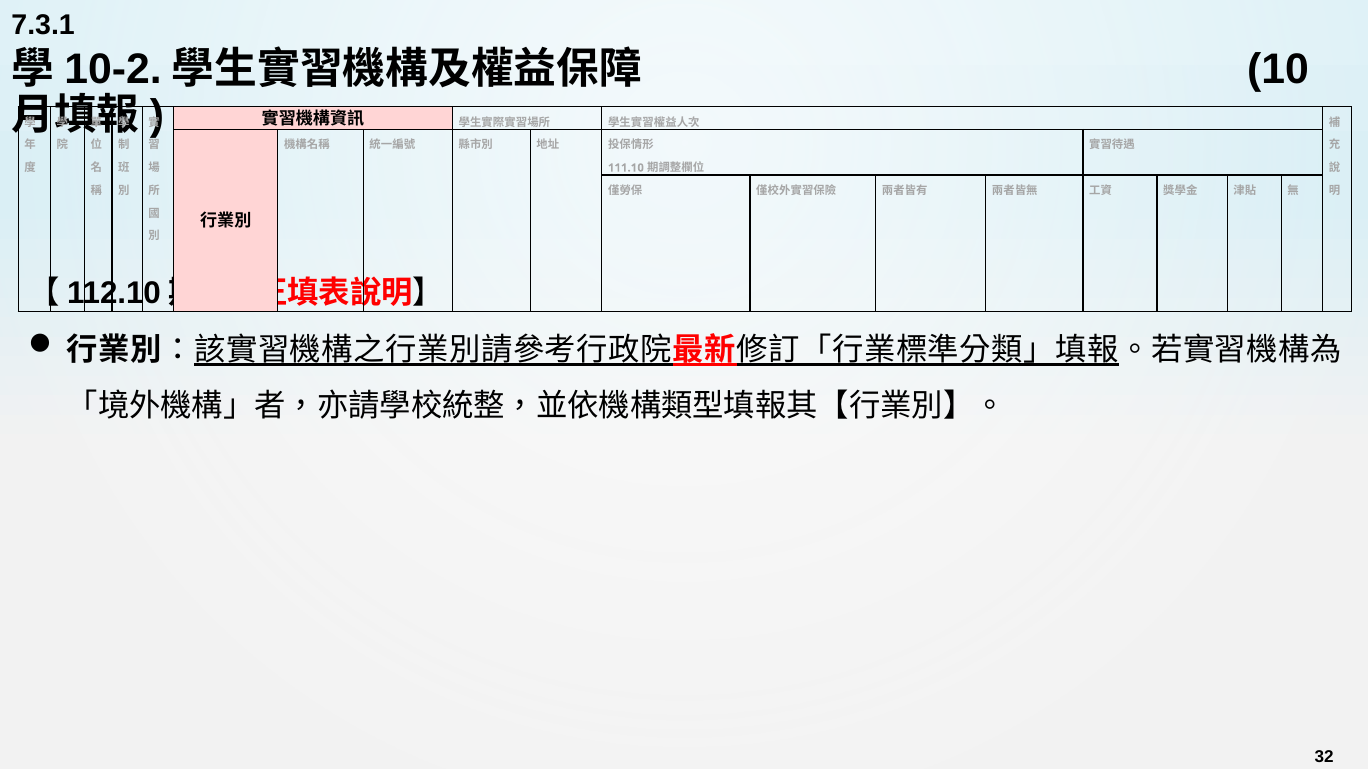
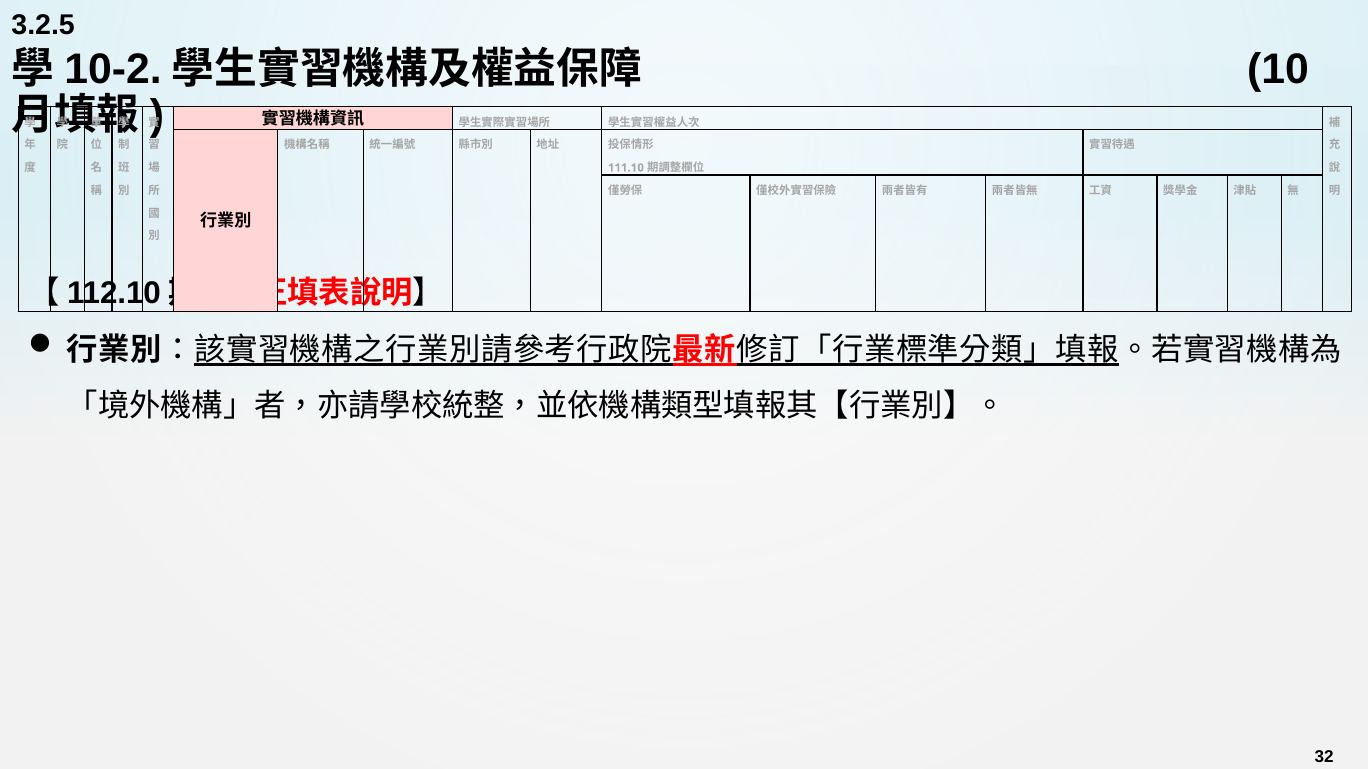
7.3.1: 7.3.1 -> 3.2.5 (43, 25)
